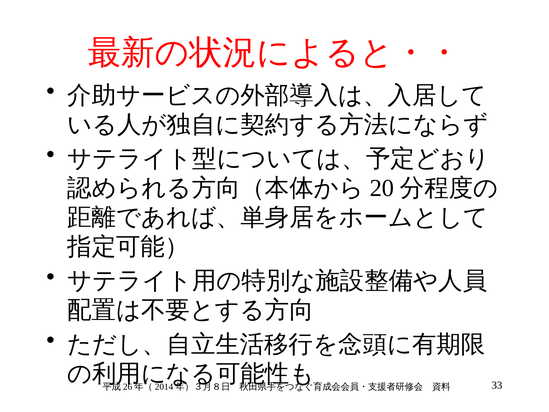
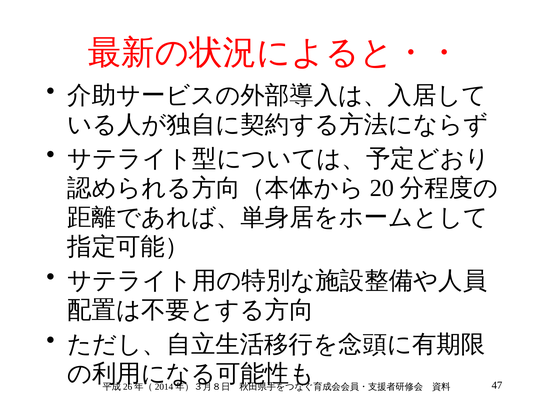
33: 33 -> 47 (497, 385)
